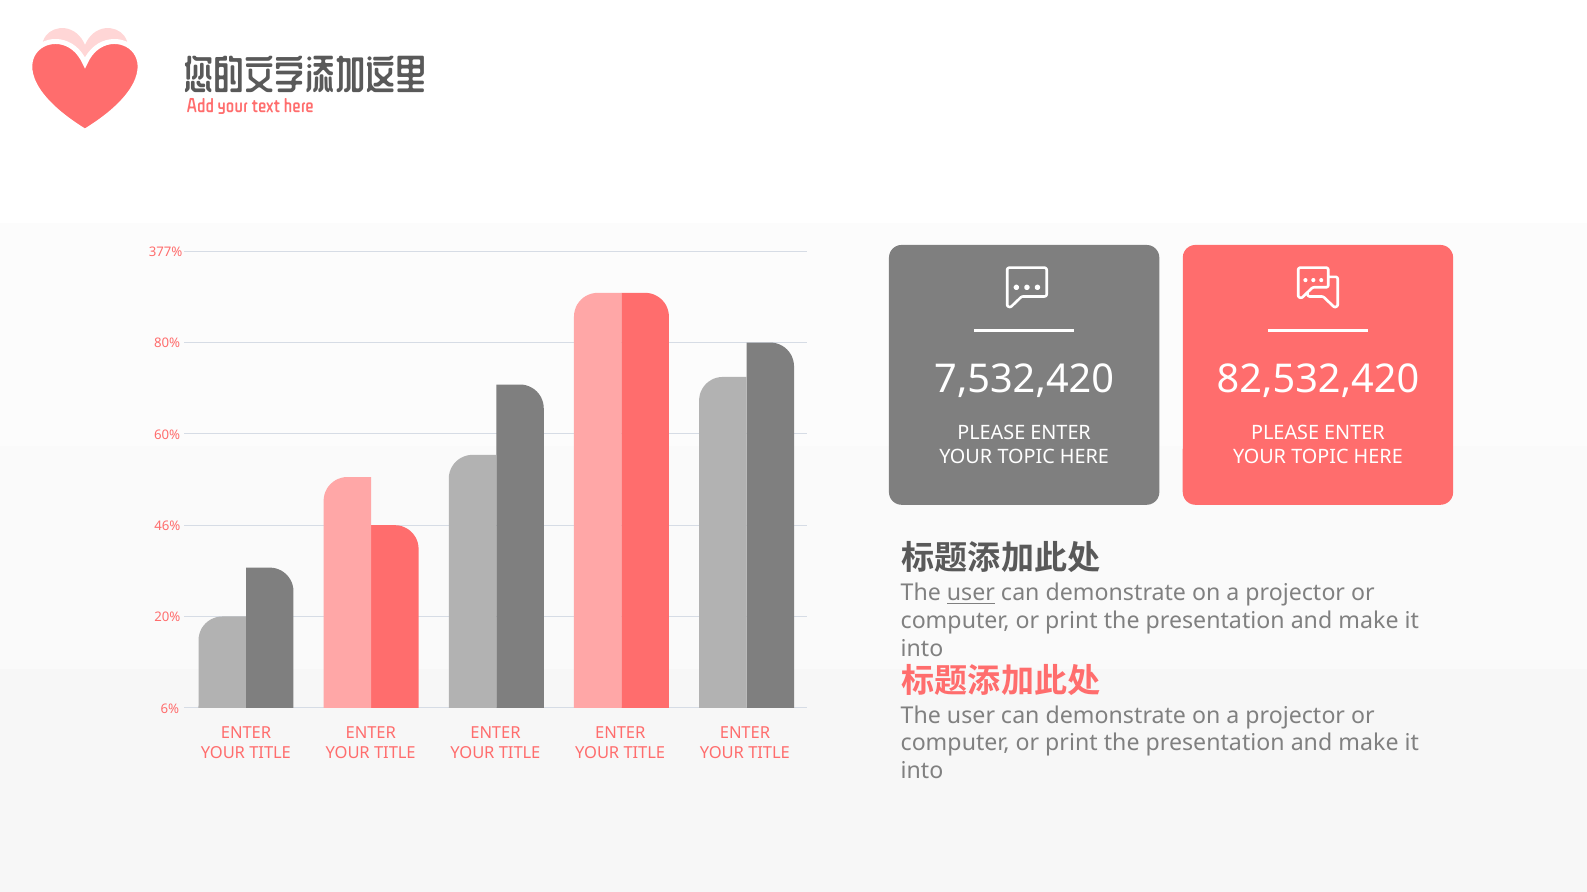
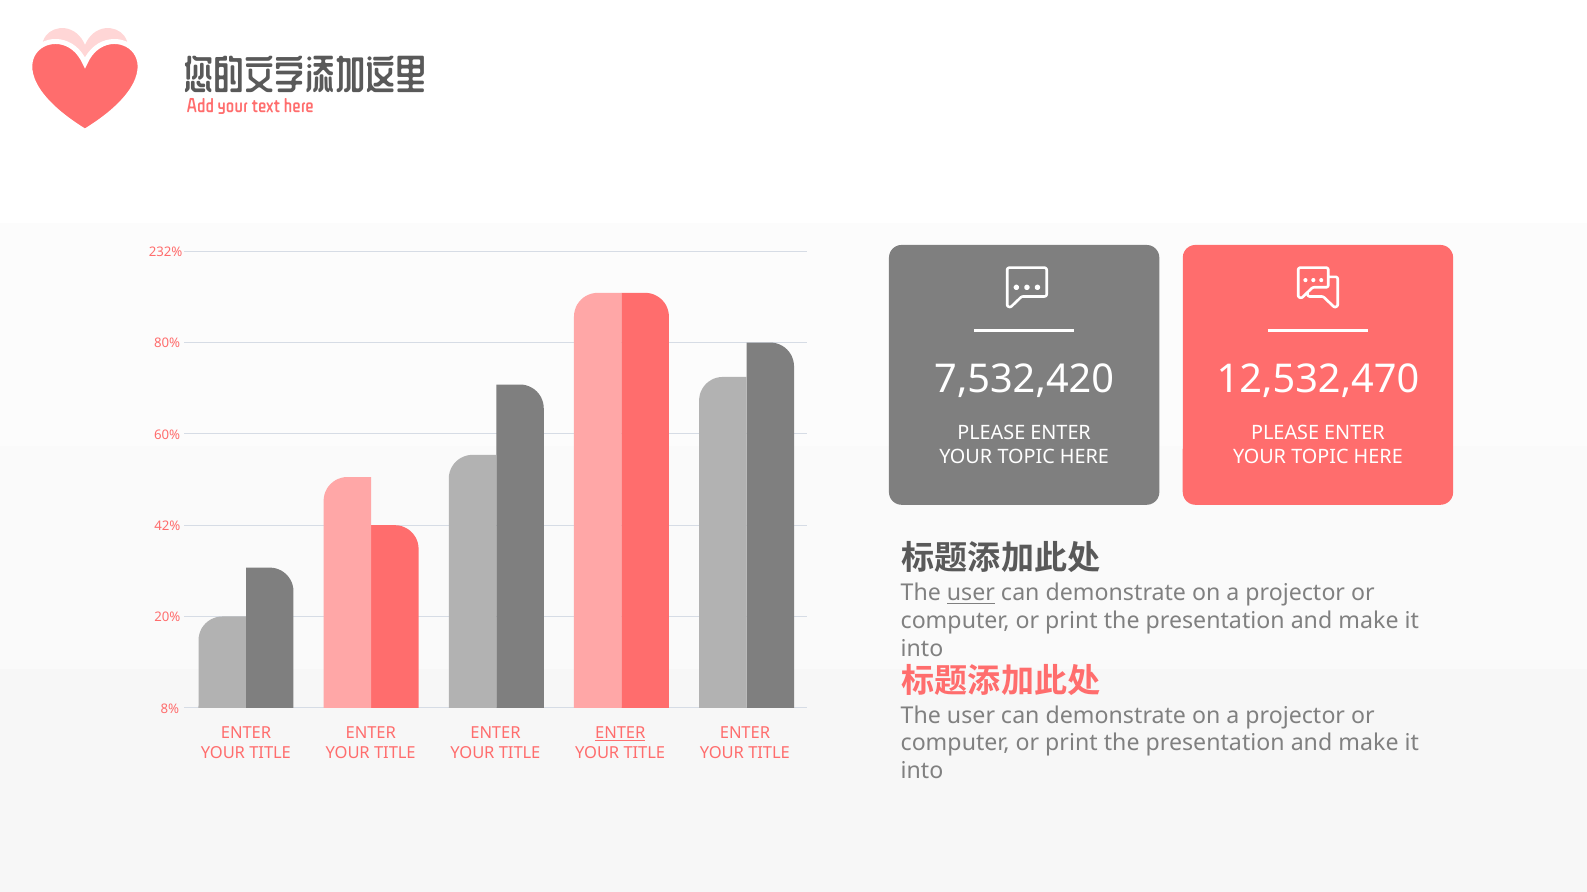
377%: 377% -> 232% (166, 252)
82,532,420: 82,532,420 -> 12,532,470 (1318, 379)
46%: 46% -> 42% (167, 527)
6%: 6% -> 8% (170, 709)
ENTER underline: none -> present (620, 734)
